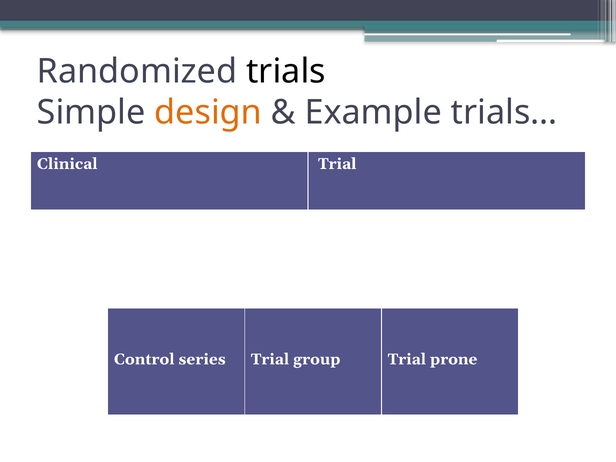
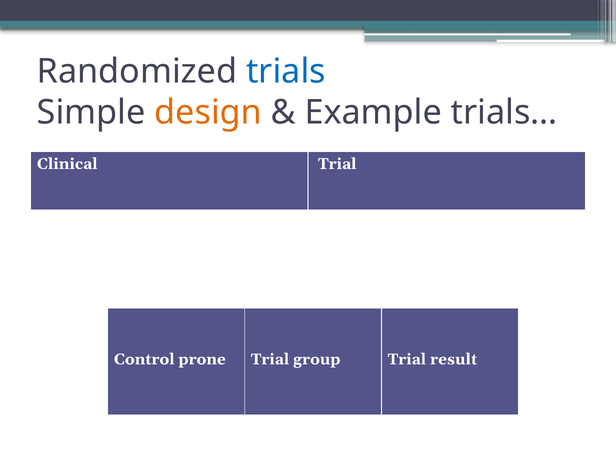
trials colour: black -> blue (286, 72)
series: series -> prone (202, 359)
prone: prone -> result (454, 359)
